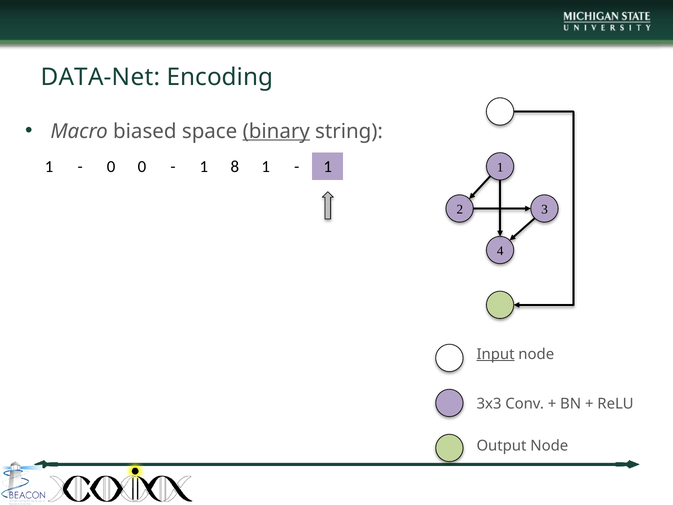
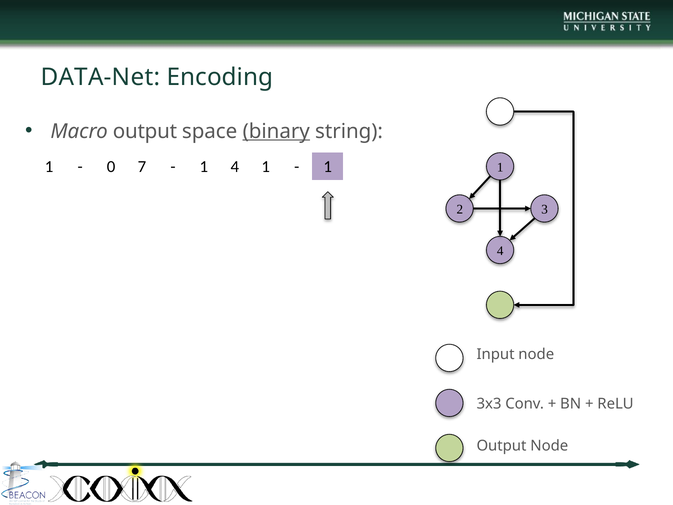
Macro biased: biased -> output (145, 131)
0 0: 0 -> 7 (142, 166)
8: 8 -> 4 (235, 166)
Input underline: present -> none (496, 354)
